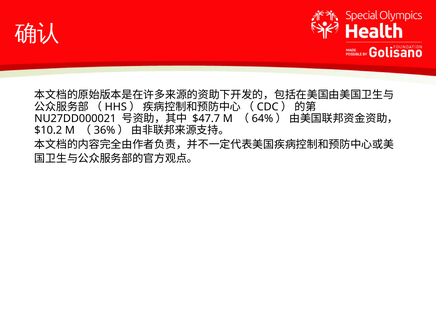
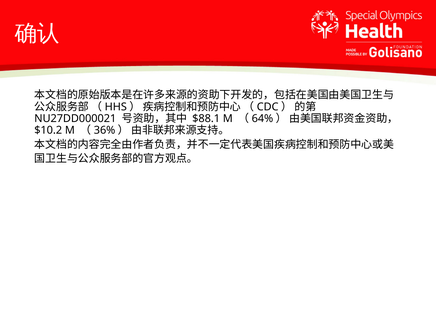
$47.7: $47.7 -> $88.1 (206, 119)
